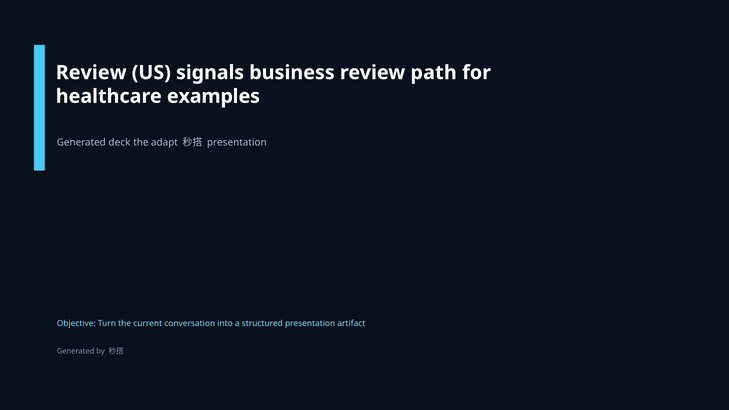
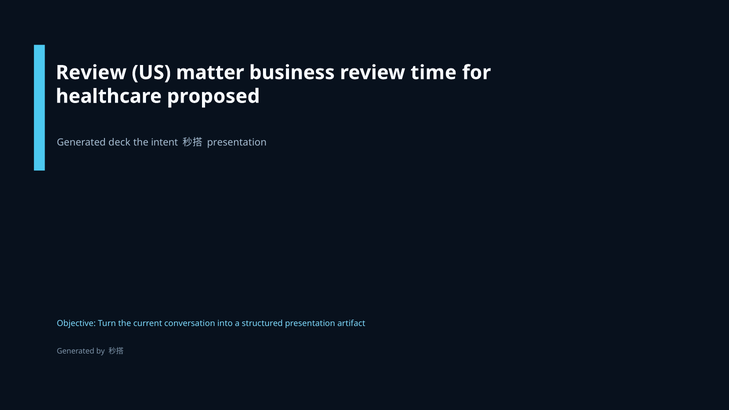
signals: signals -> matter (210, 73)
path: path -> time (434, 73)
examples: examples -> proposed (213, 96)
adapt: adapt -> intent (165, 142)
